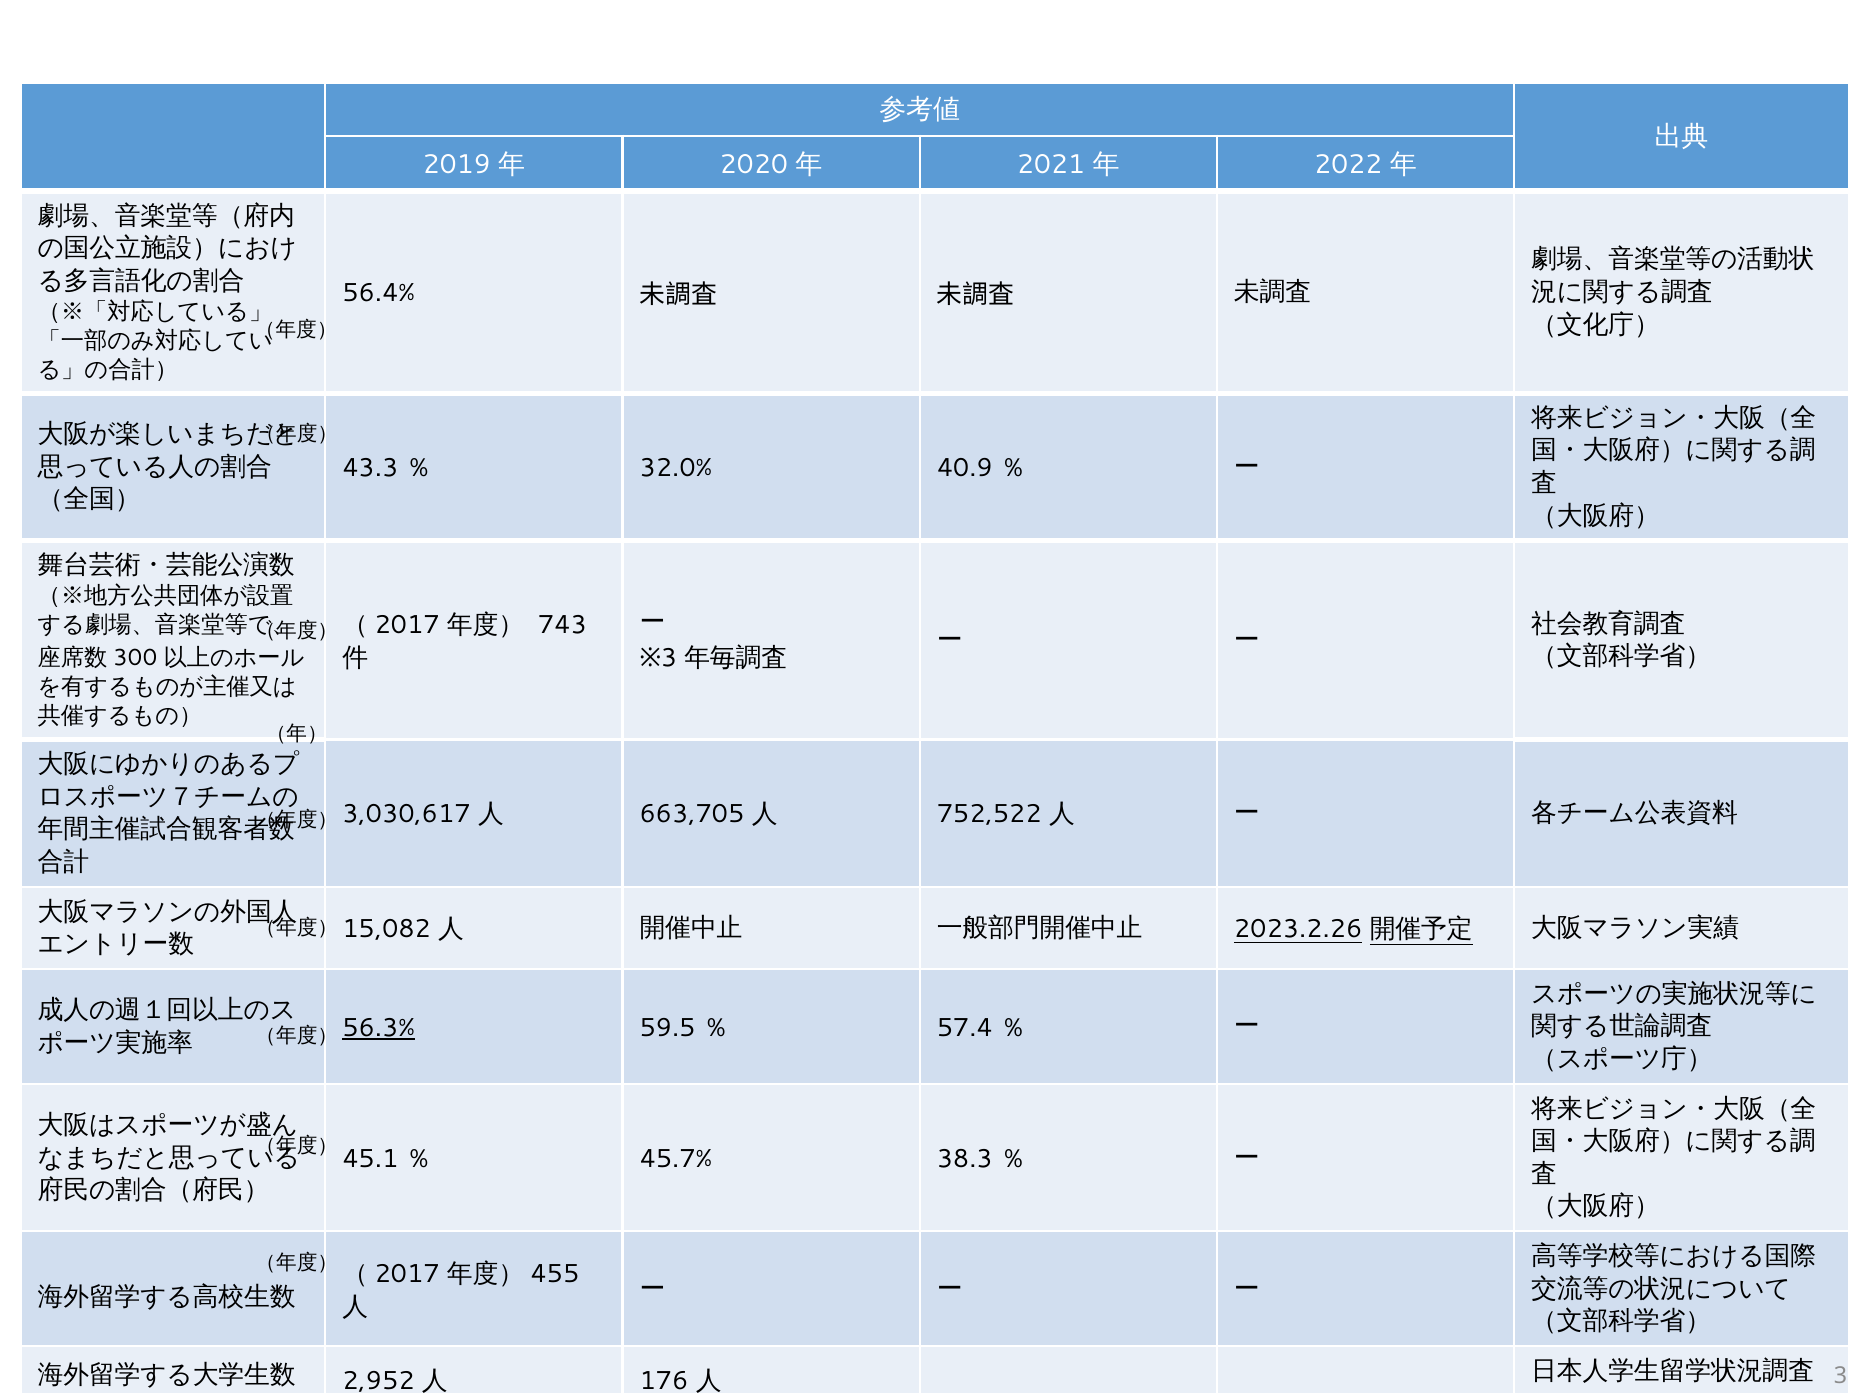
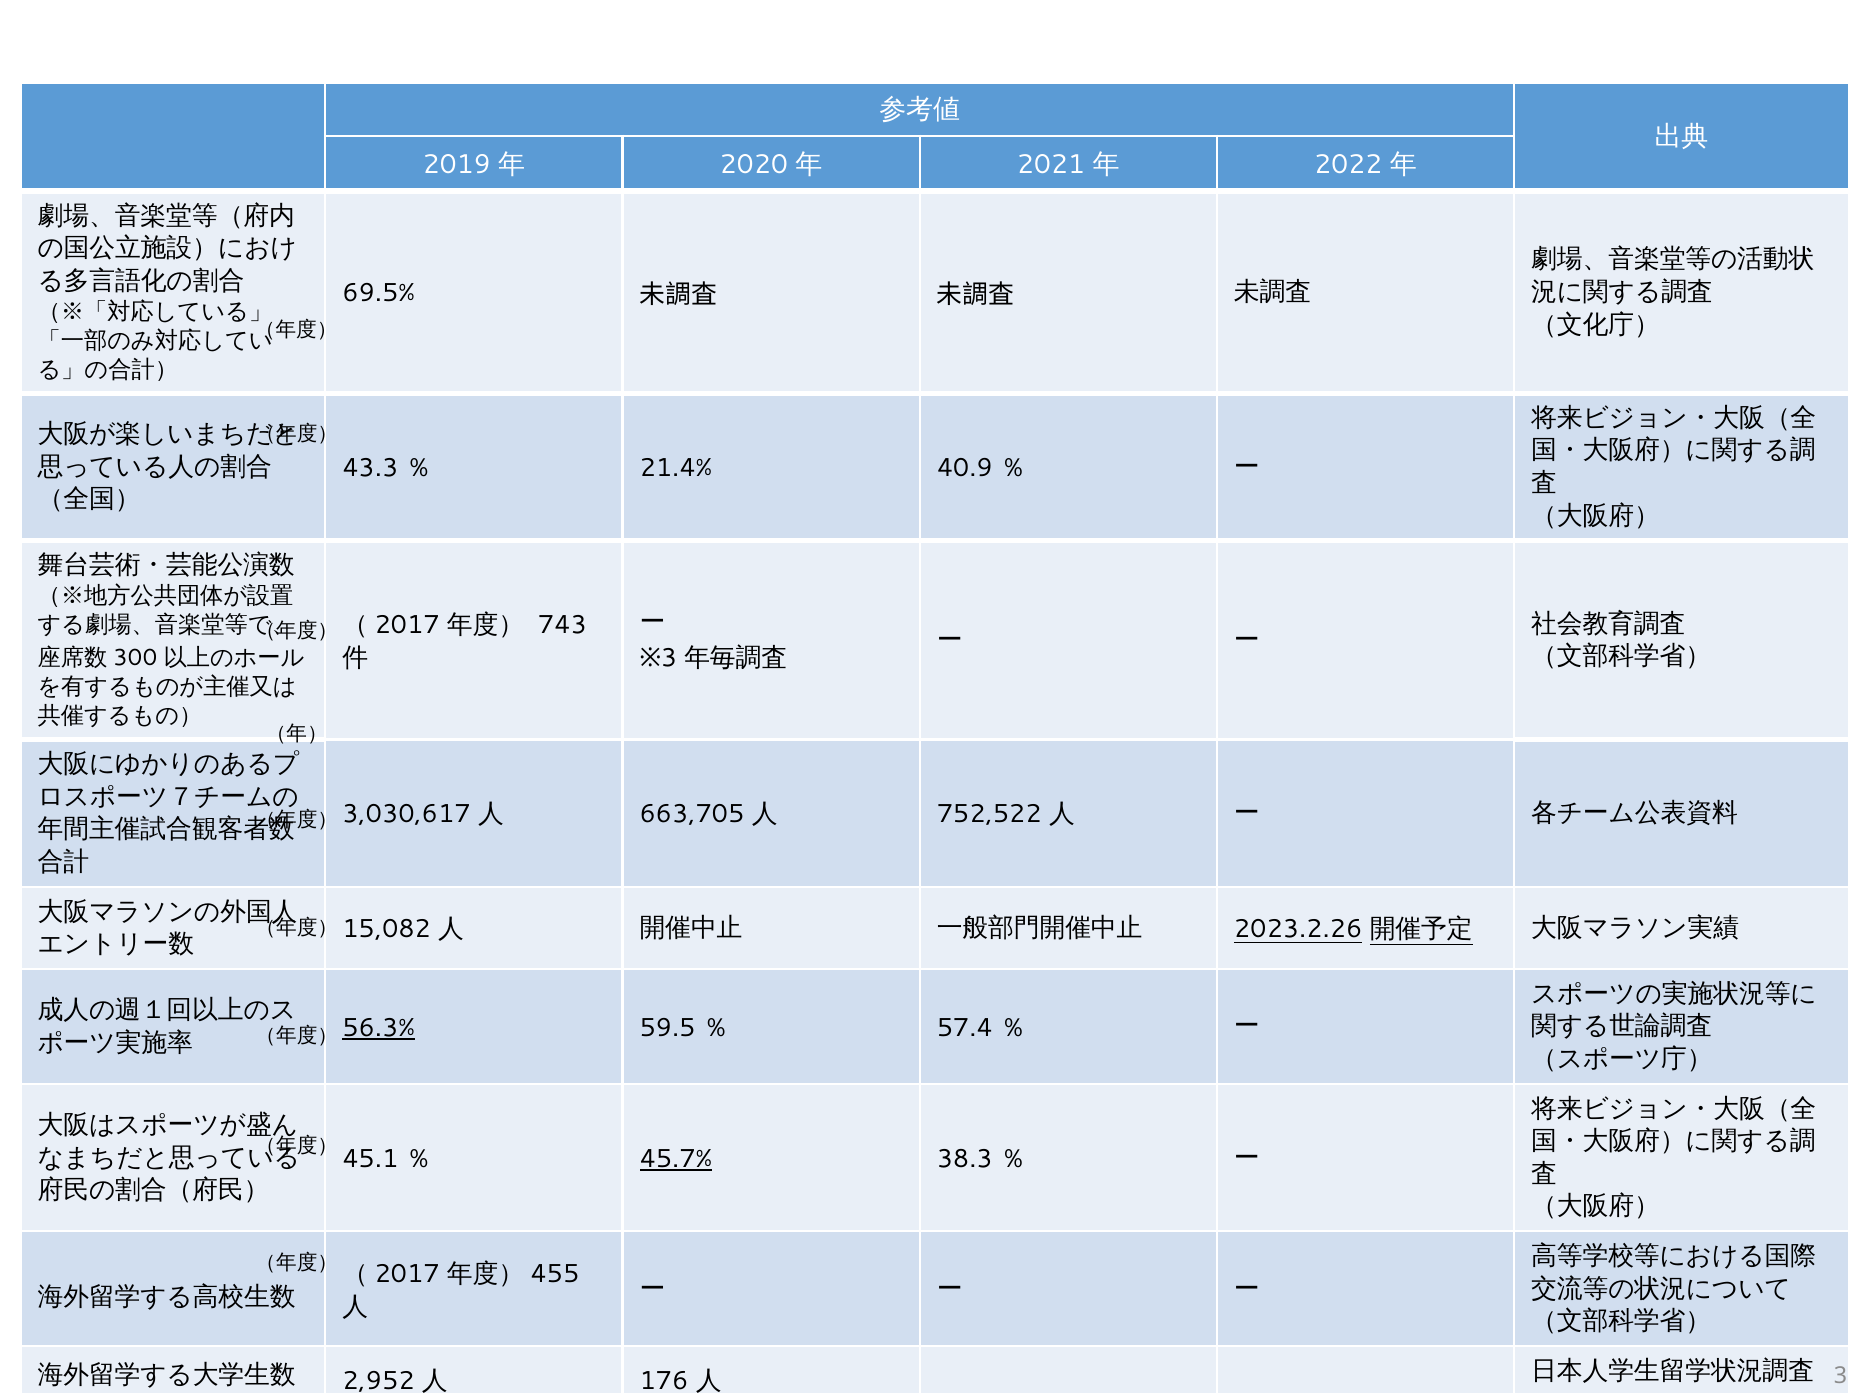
56.4%: 56.4% -> 69.5% (379, 294)
32.0%: 32.0% -> 21.4% (676, 468)
45.7% underline: none -> present (676, 1159)
